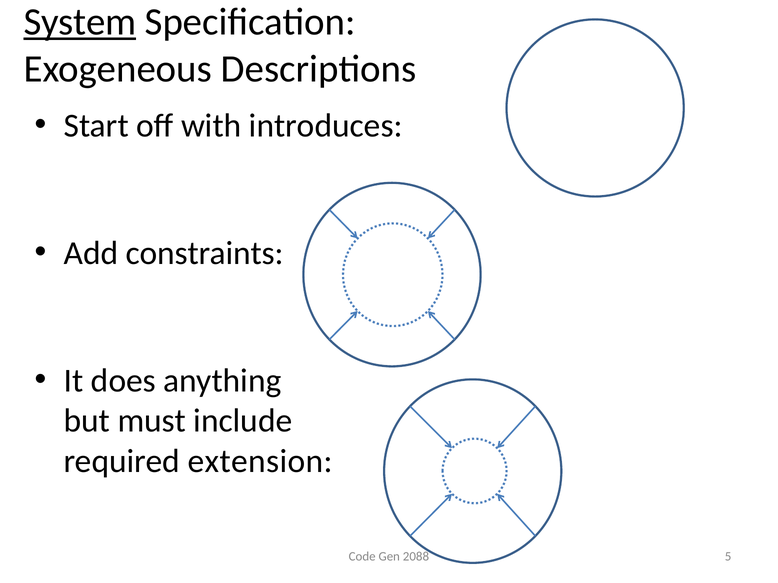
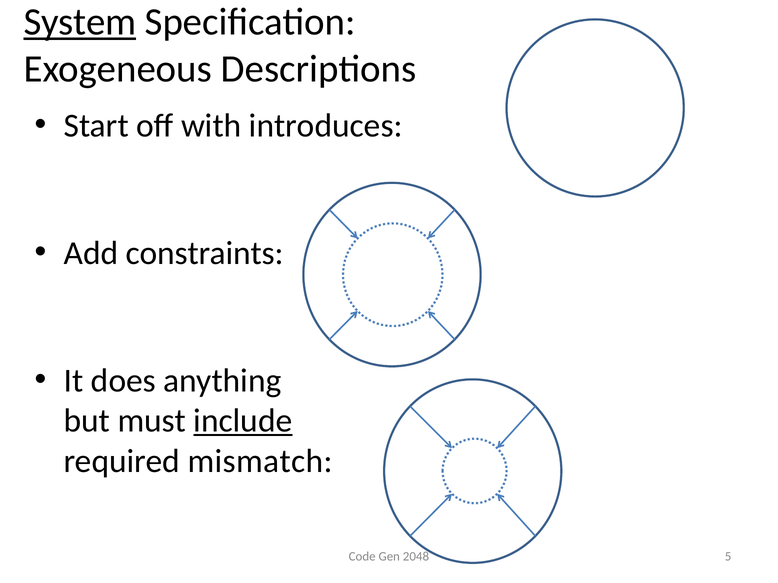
include underline: none -> present (243, 421)
extension: extension -> mismatch (260, 461)
2088: 2088 -> 2048 (416, 557)
